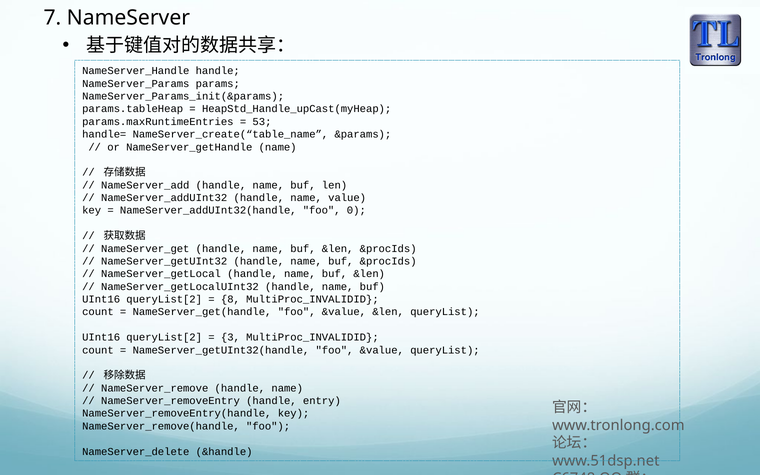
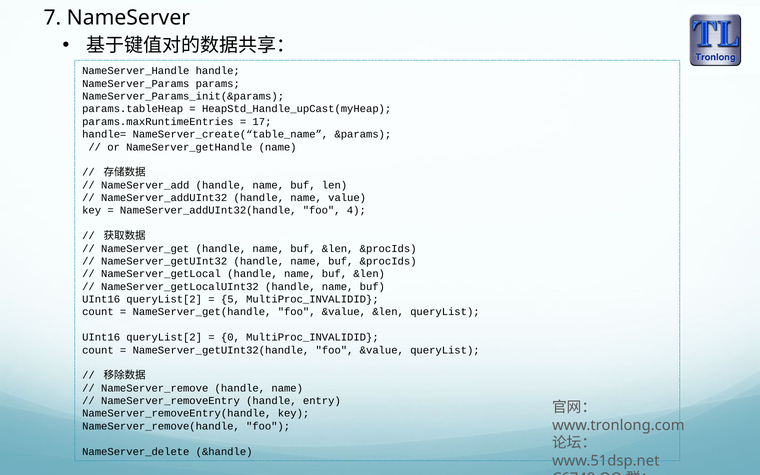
53: 53 -> 17 (262, 122)
0: 0 -> 4 (356, 210)
8: 8 -> 5 (230, 299)
3: 3 -> 0 (230, 337)
